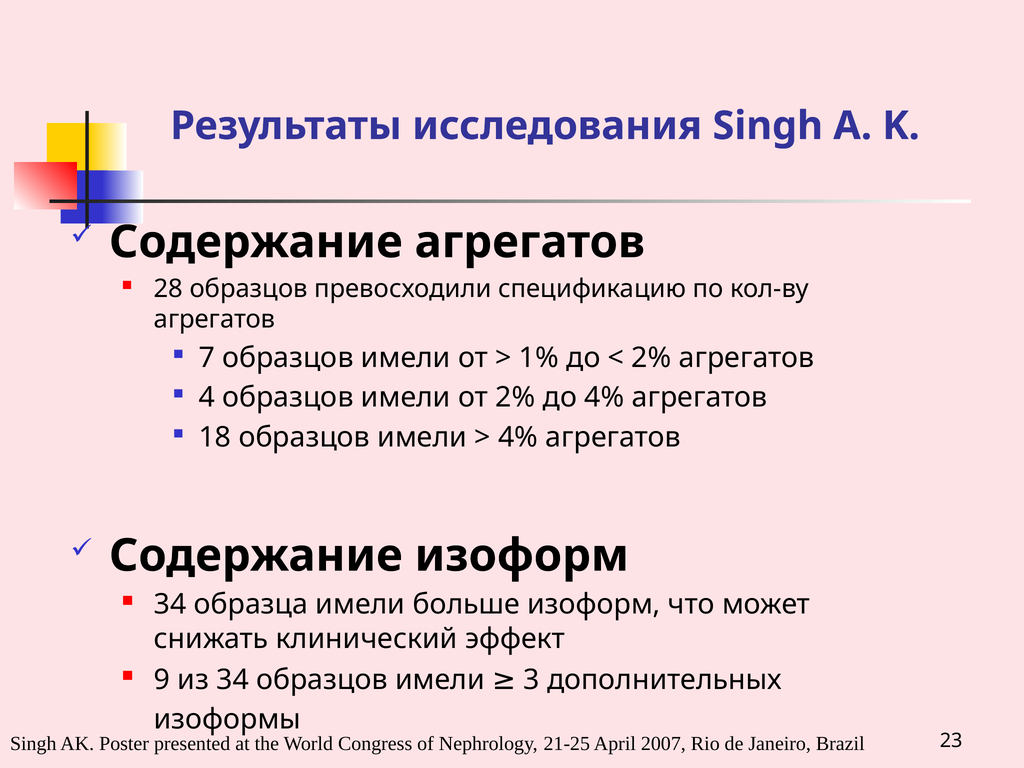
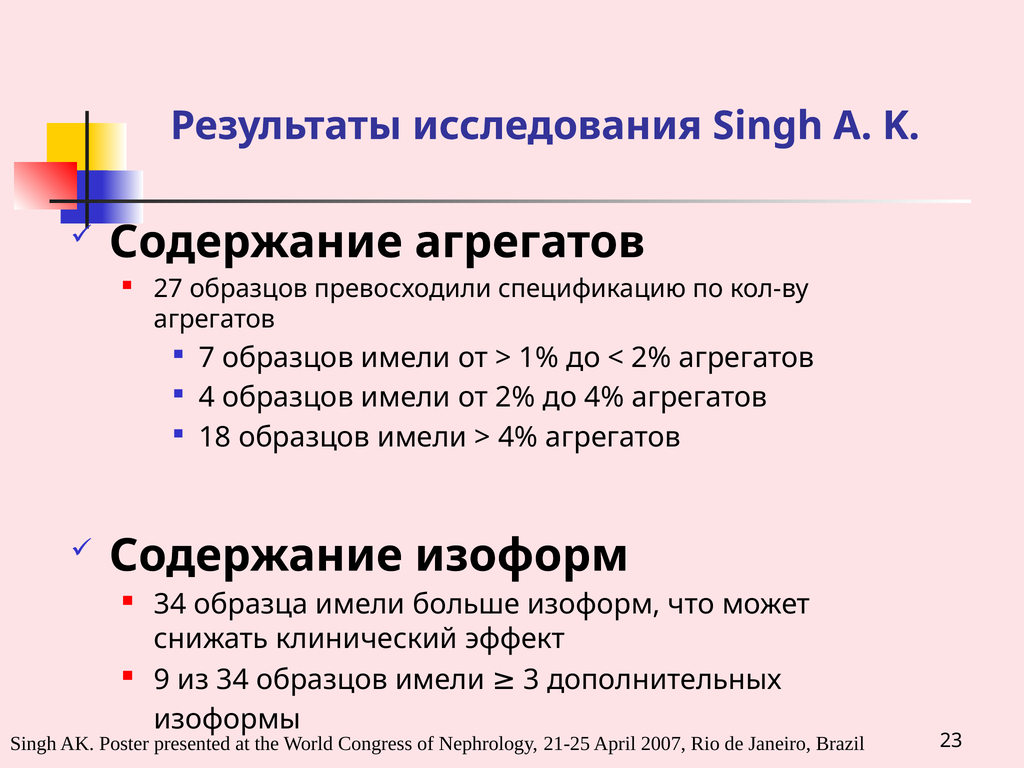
28: 28 -> 27 (168, 289)
